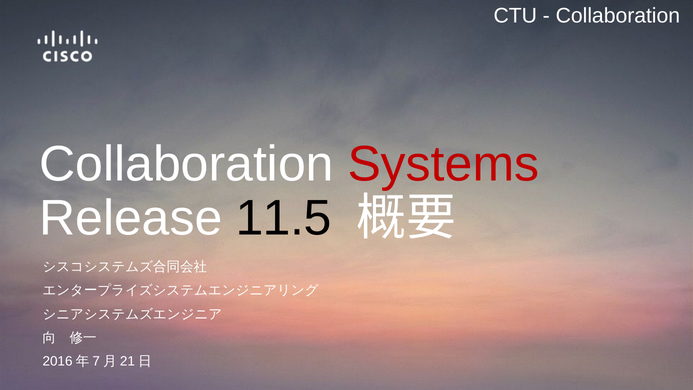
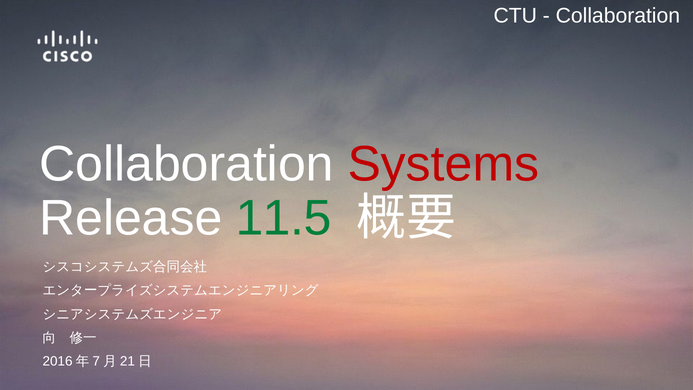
11.5 colour: black -> green (283, 218)
